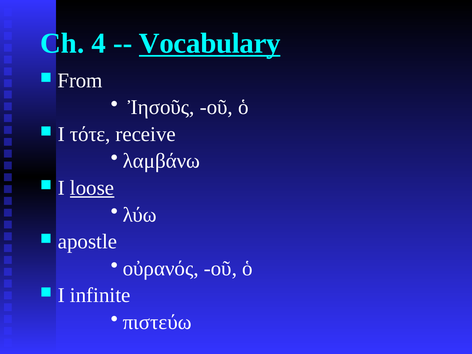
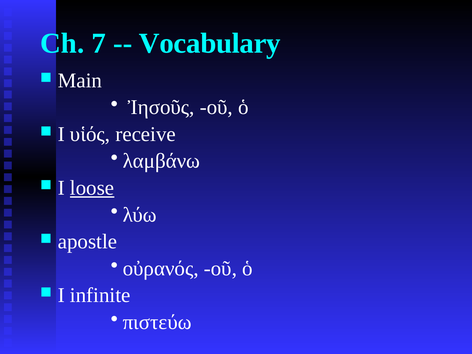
4: 4 -> 7 (99, 43)
Vocabulary underline: present -> none (210, 43)
From: From -> Main (80, 80)
τότε: τότε -> υἱός (90, 134)
